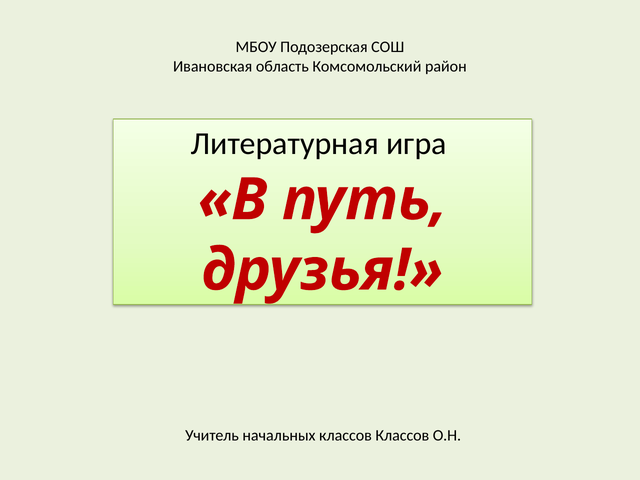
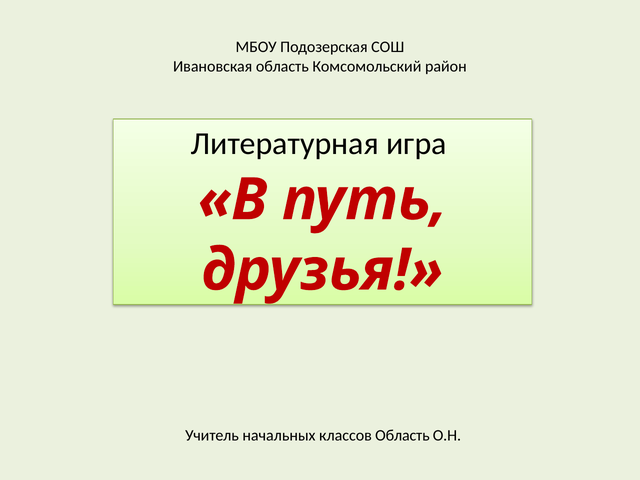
классов Классов: Классов -> Область (402, 435)
